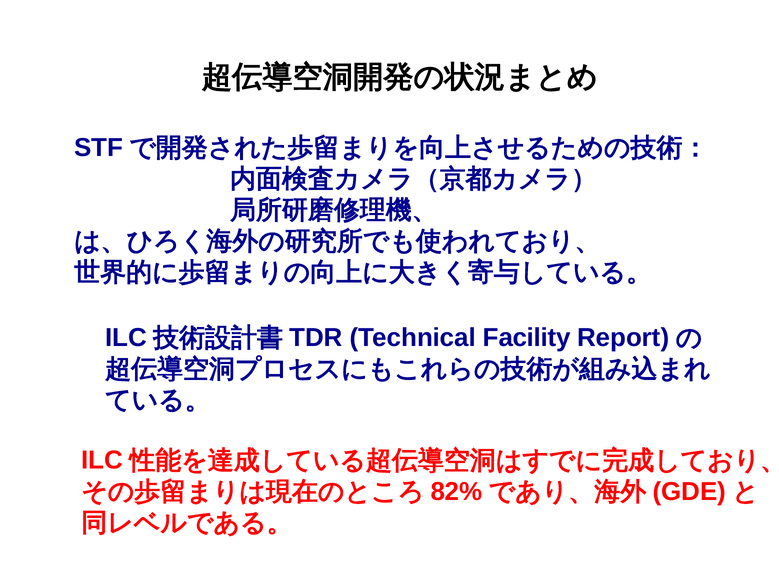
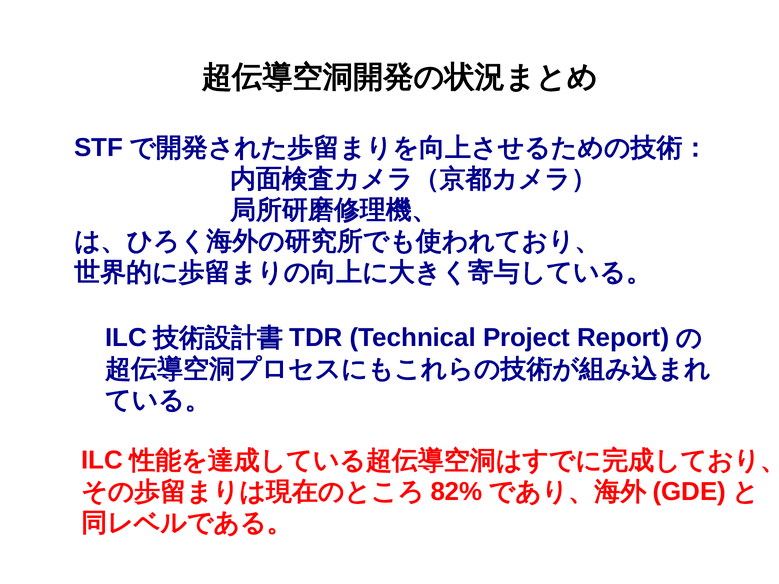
Facility: Facility -> Project (527, 338)
